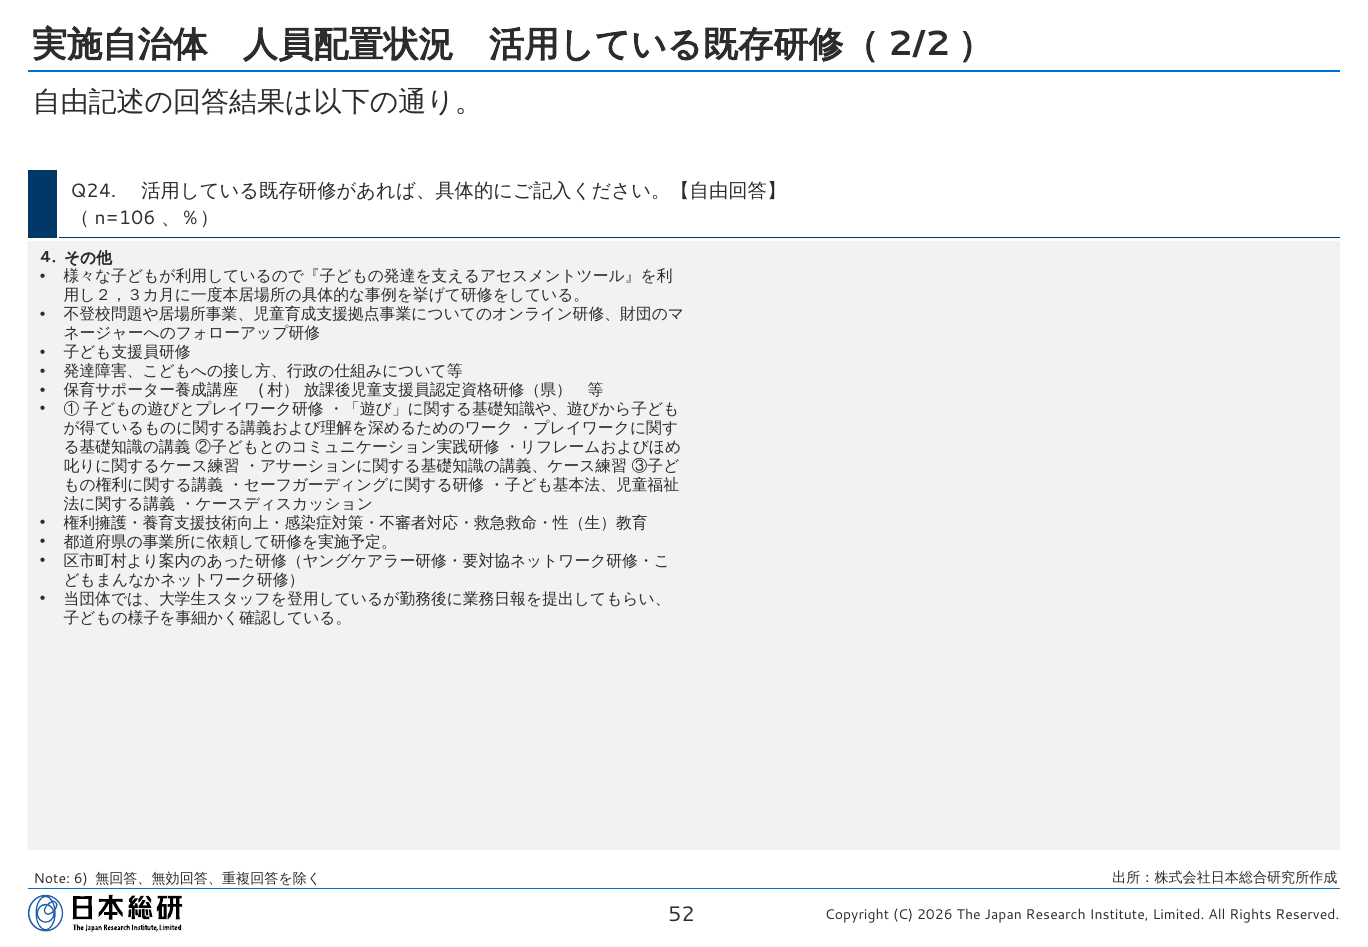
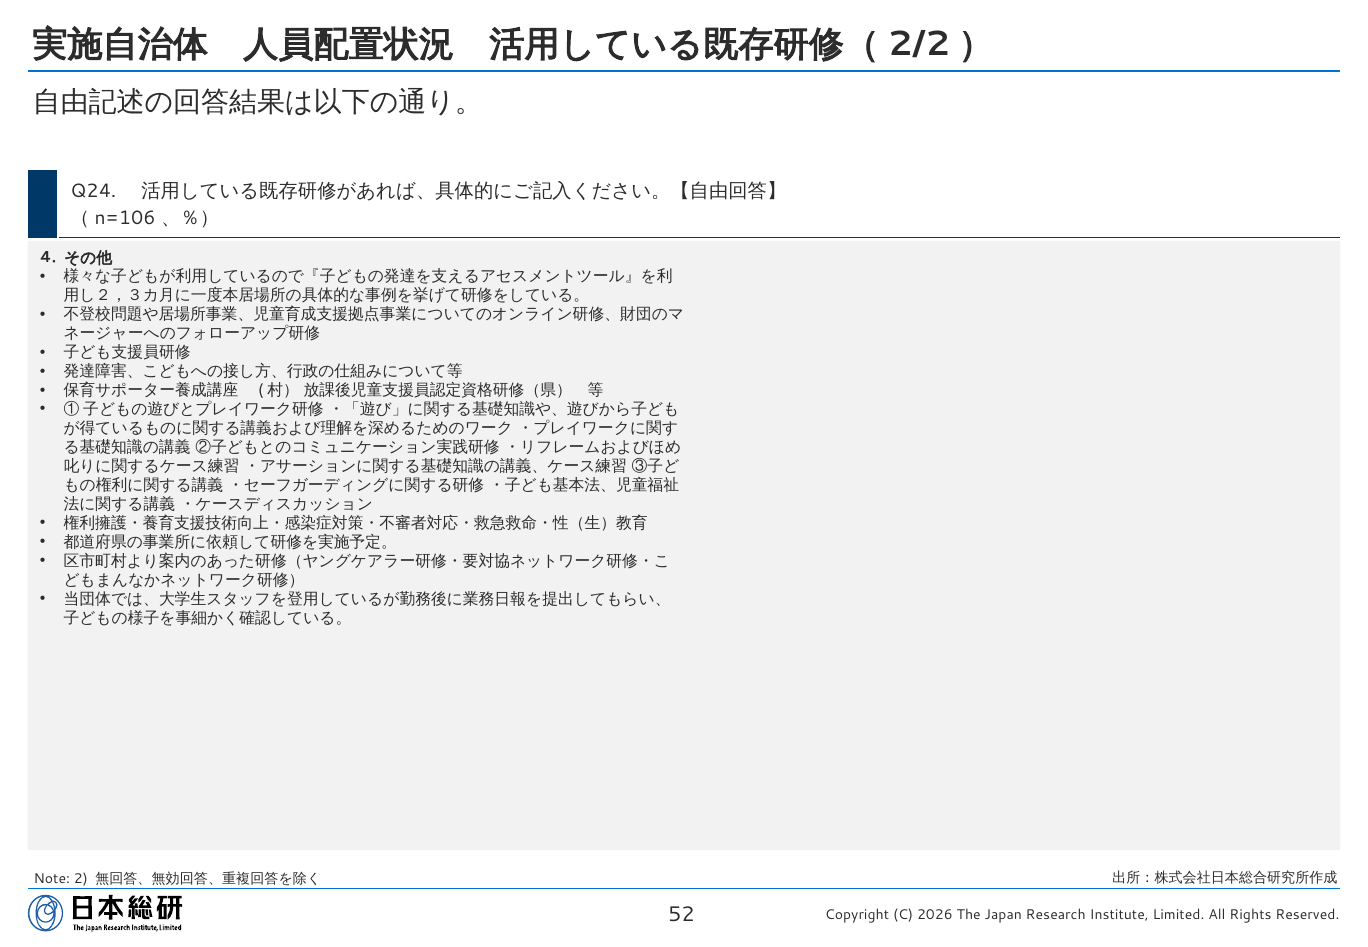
6: 6 -> 2 (81, 879)
